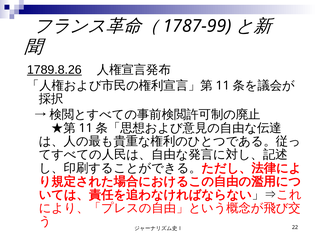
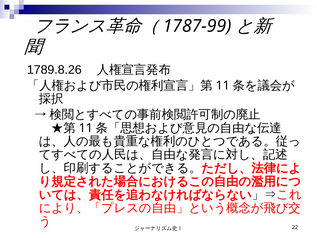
1789.8.26 underline: present -> none (54, 70)
